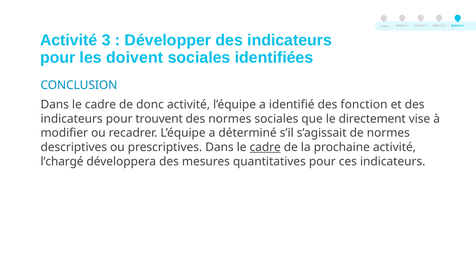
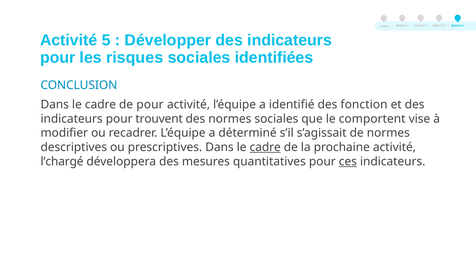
Activité 3: 3 -> 5 (106, 40)
doivent: doivent -> risques (135, 57)
de donc: donc -> pour (150, 104)
directement: directement -> comportent (372, 119)
ces underline: none -> present (348, 161)
